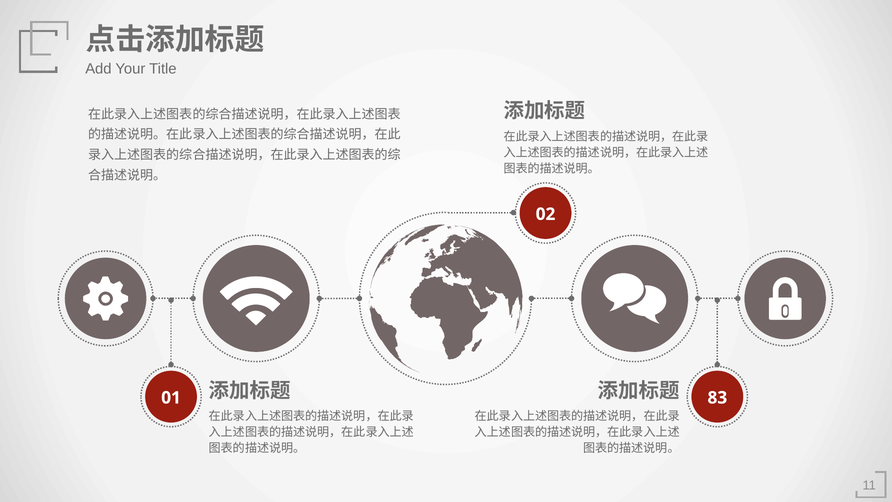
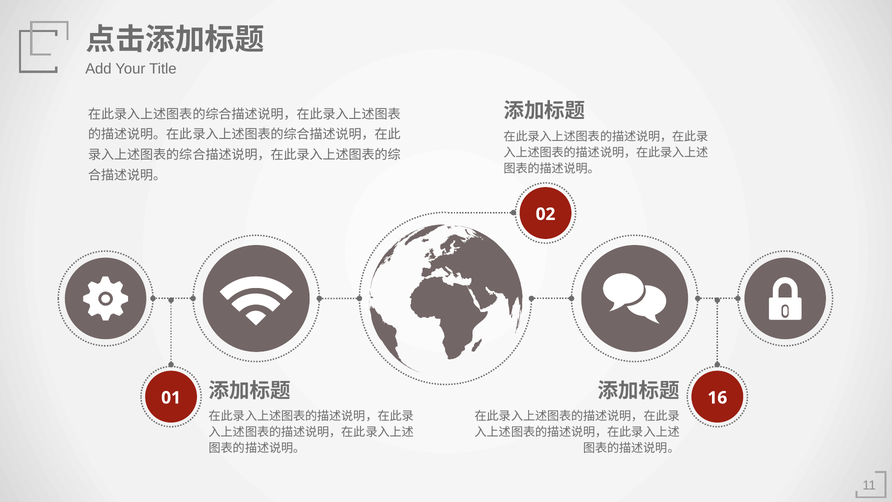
83: 83 -> 16 (717, 398)
